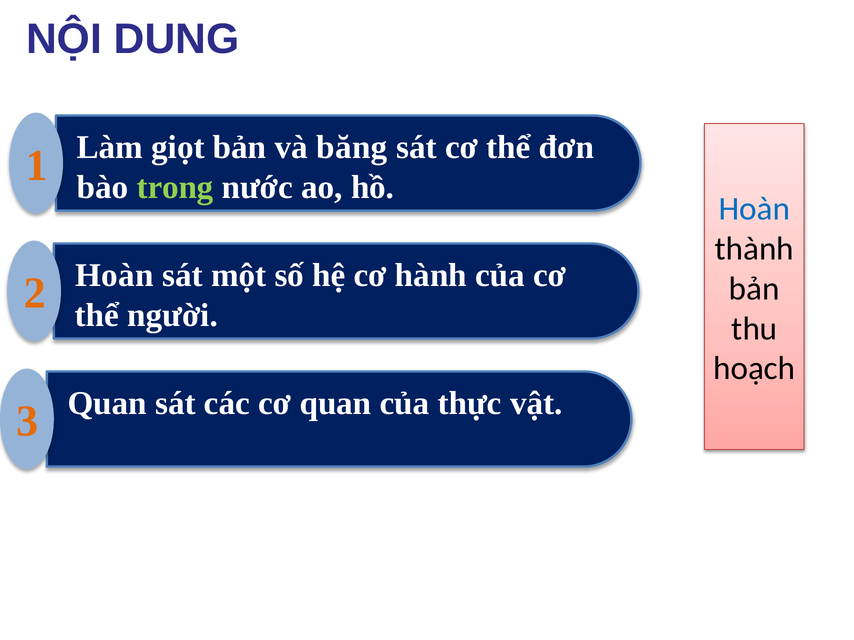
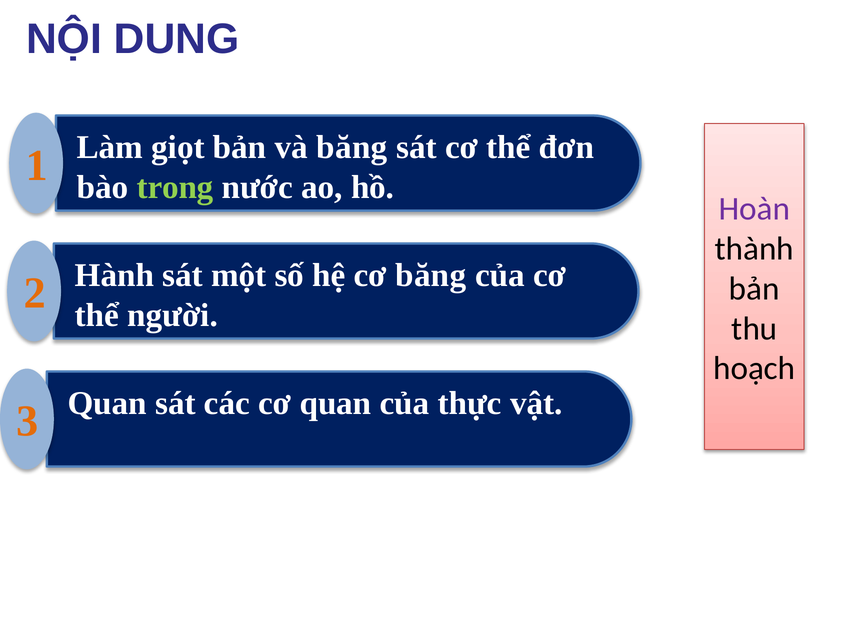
Hoàn colour: blue -> purple (754, 209)
2 Hoàn: Hoàn -> Hành (114, 275)
cơ hành: hành -> băng (431, 275)
